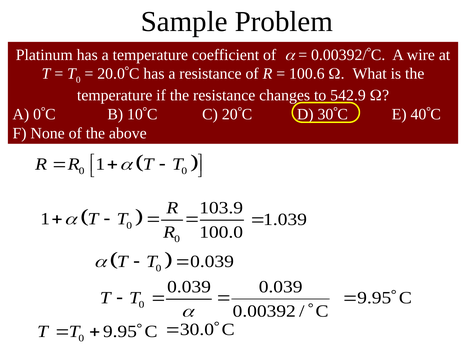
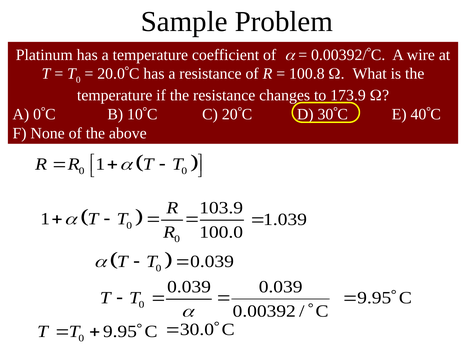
100.6: 100.6 -> 100.8 (307, 74)
542.9: 542.9 -> 173.9 (348, 95)
